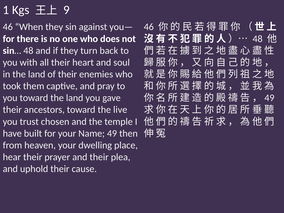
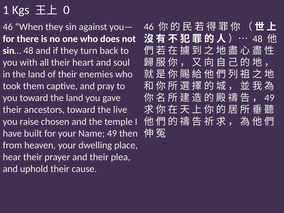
9: 9 -> 0 (66, 10)
trust: trust -> raise (29, 122)
